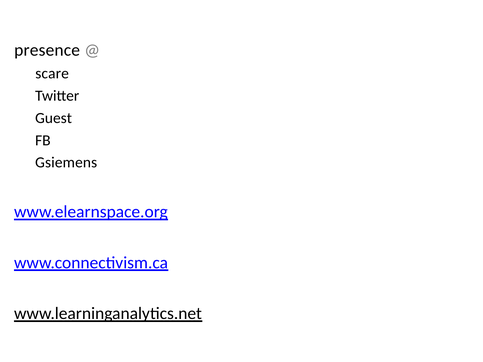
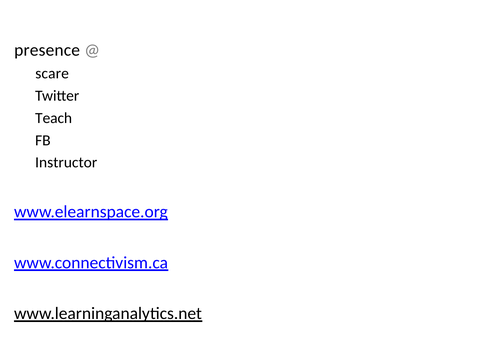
Guest: Guest -> Teach (54, 118)
Gsiemens: Gsiemens -> Instructor (66, 163)
